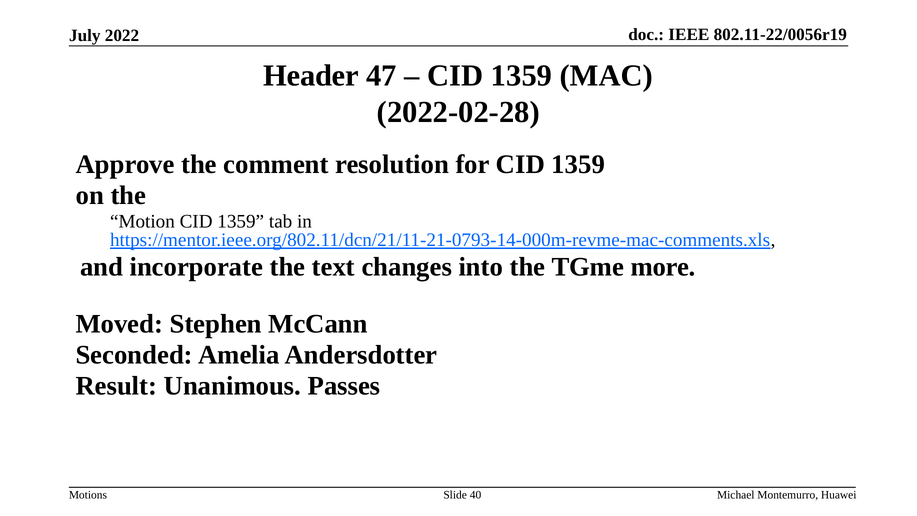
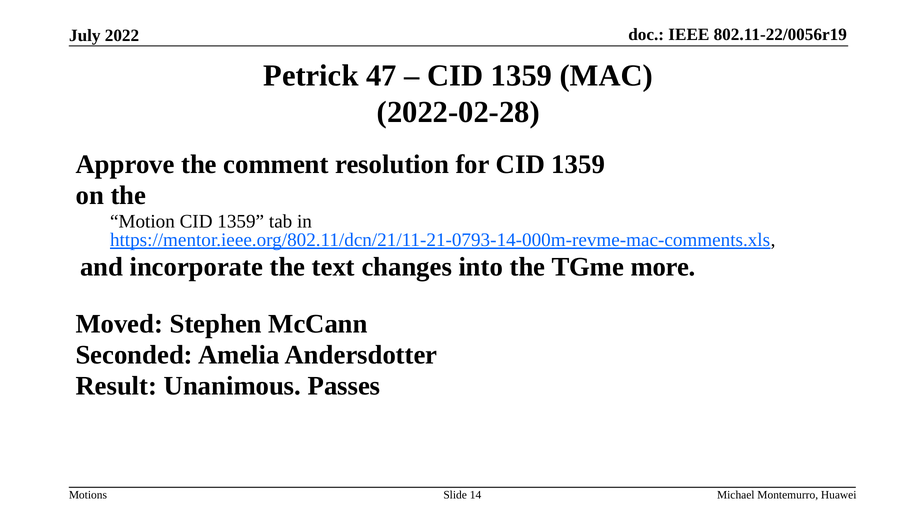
Header: Header -> Petrick (311, 75)
40: 40 -> 14 (476, 495)
